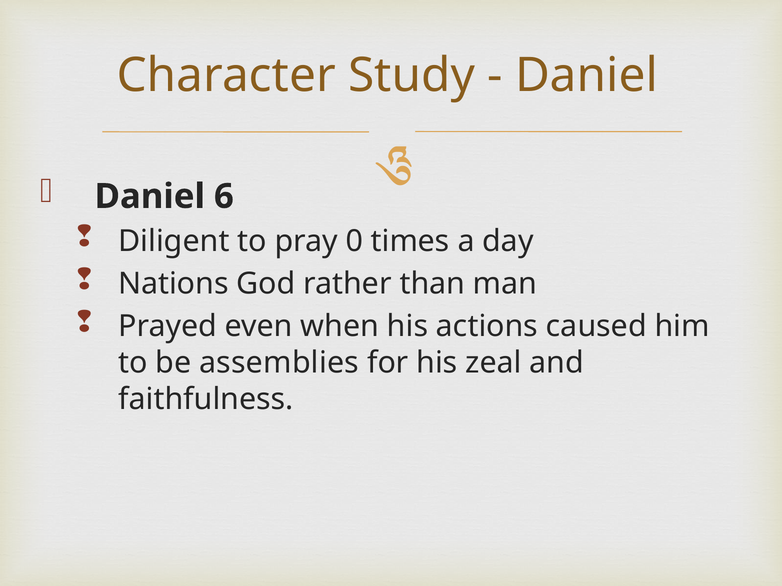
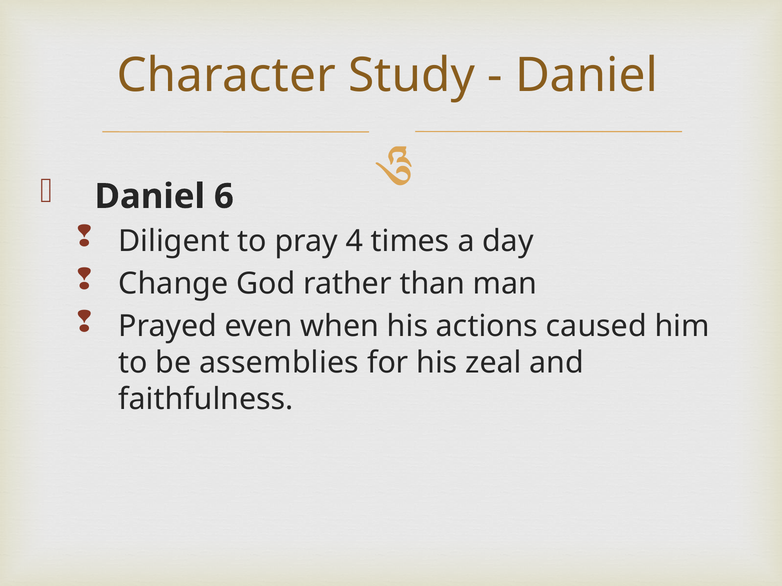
0: 0 -> 4 (354, 242)
Nations: Nations -> Change (173, 284)
